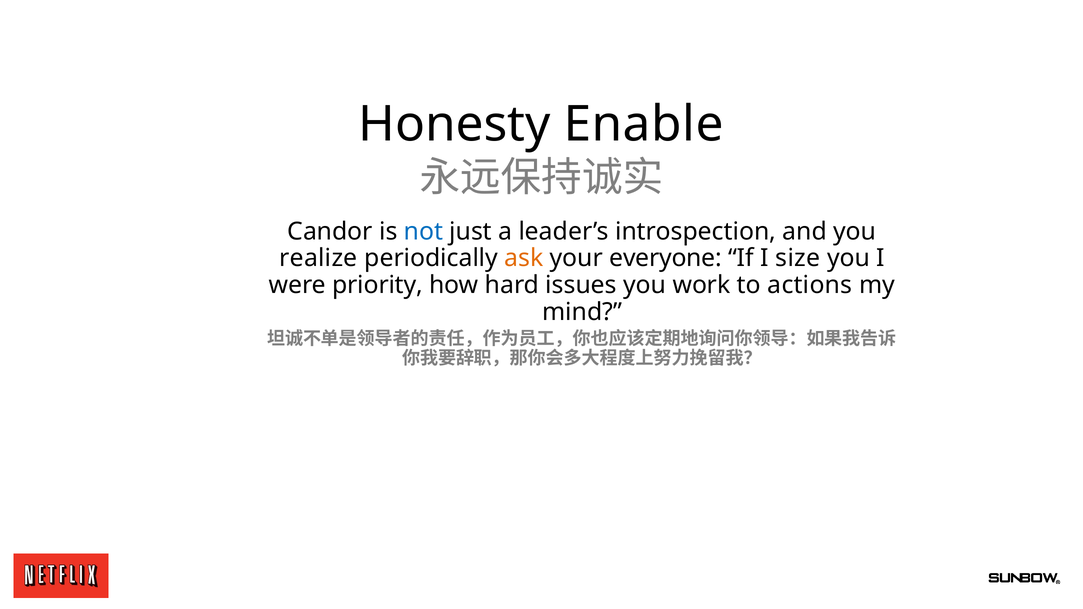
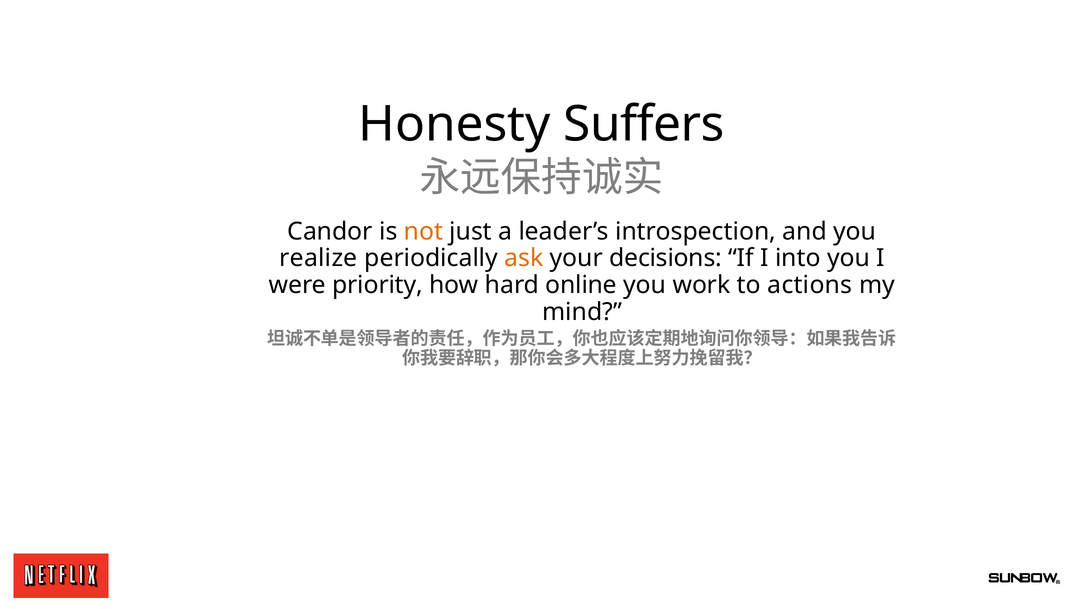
Enable: Enable -> Suffers (644, 125)
not colour: blue -> orange (423, 232)
everyone: everyone -> decisions (666, 258)
size: size -> into (798, 258)
issues: issues -> online (581, 285)
